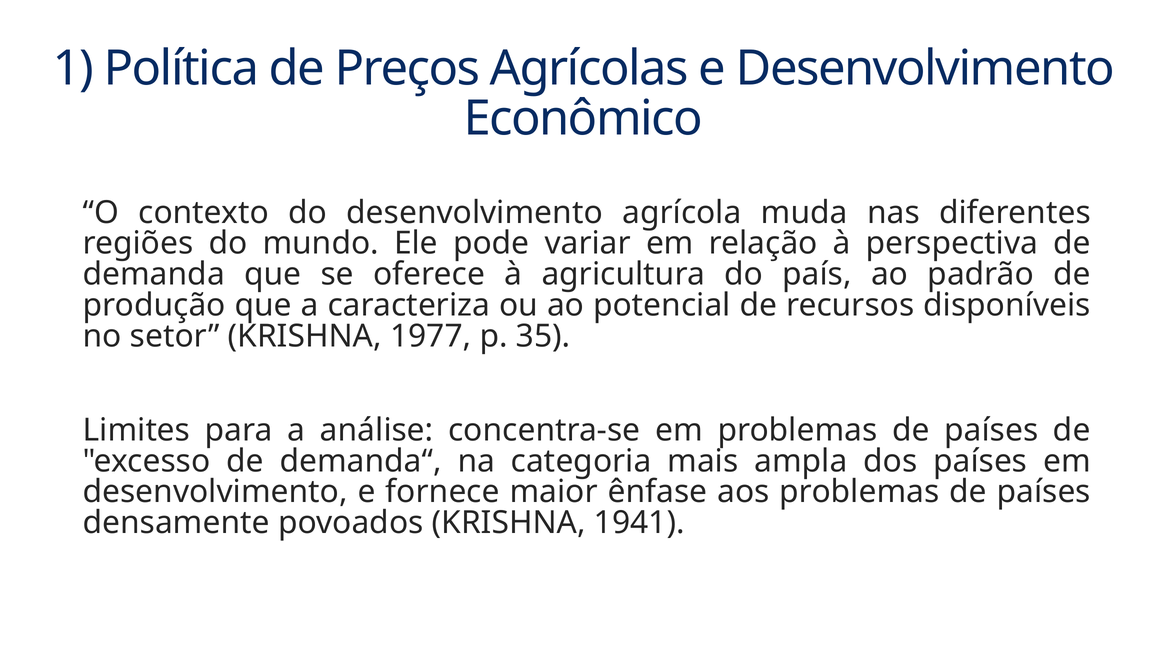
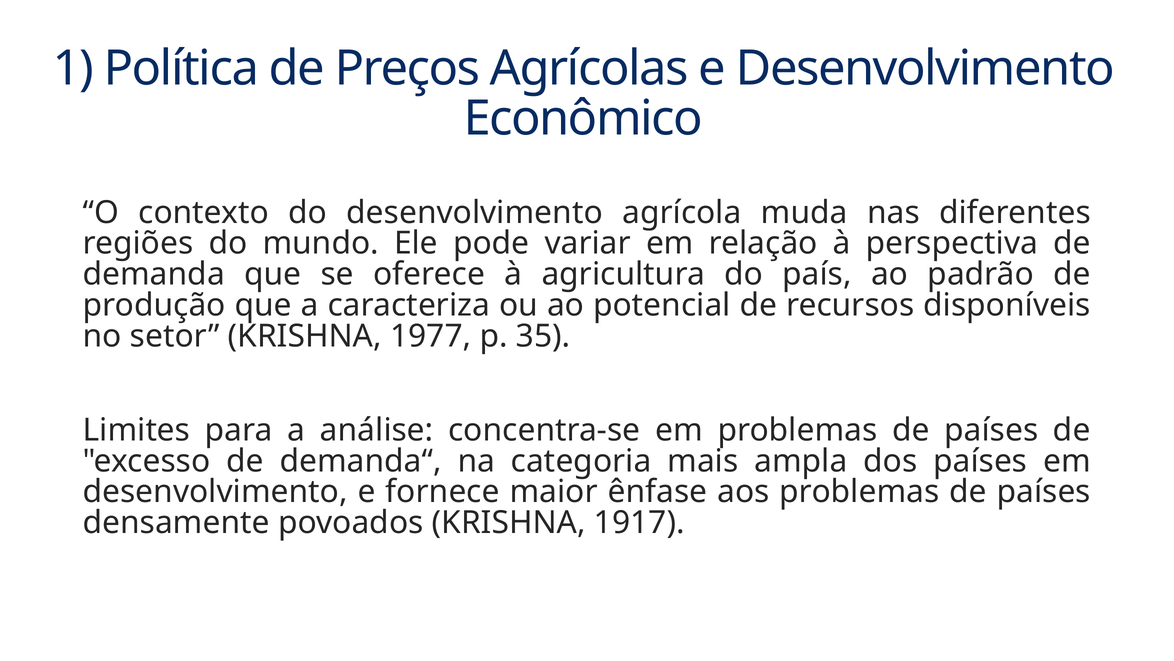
1941: 1941 -> 1917 (639, 522)
